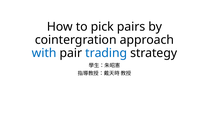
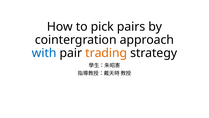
trading colour: blue -> orange (106, 53)
